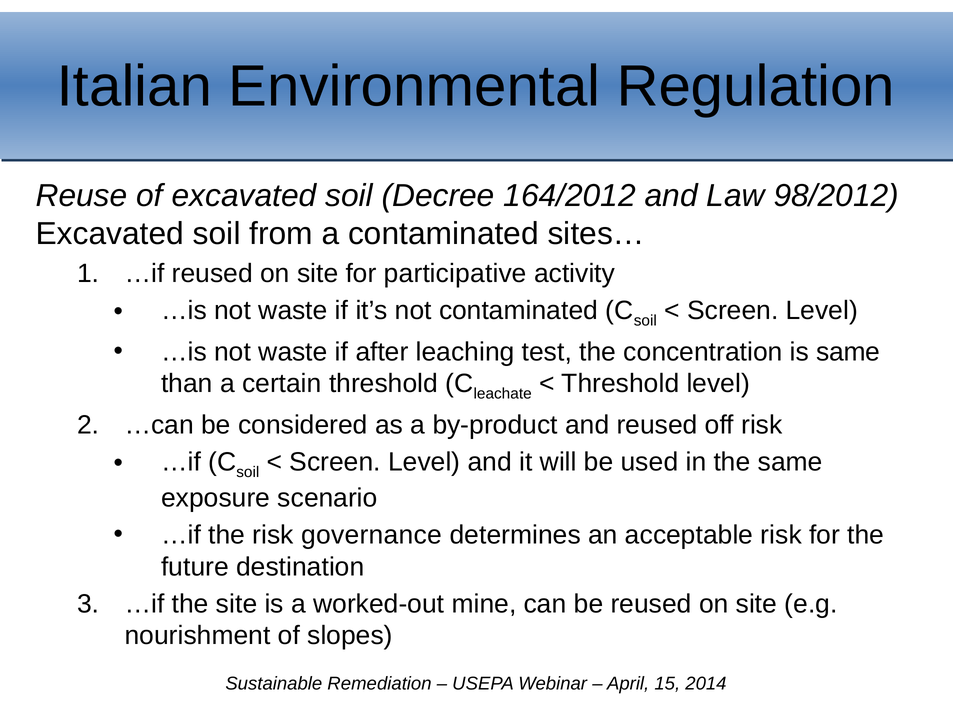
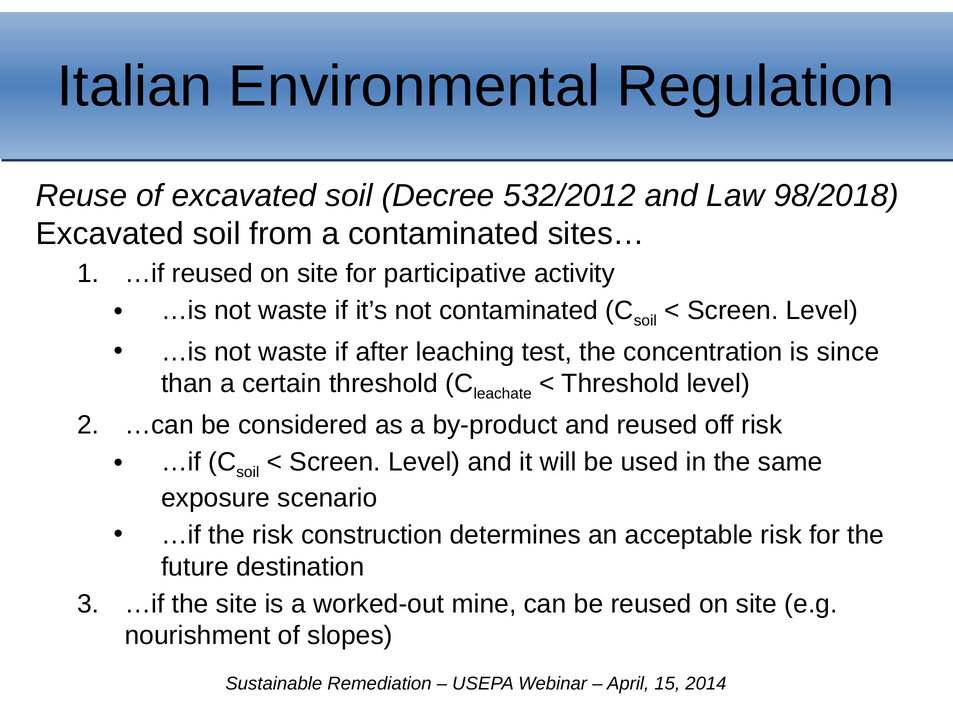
164/2012: 164/2012 -> 532/2012 (570, 196)
98/2012: 98/2012 -> 98/2018 (836, 196)
is same: same -> since (848, 352)
governance: governance -> construction (372, 536)
